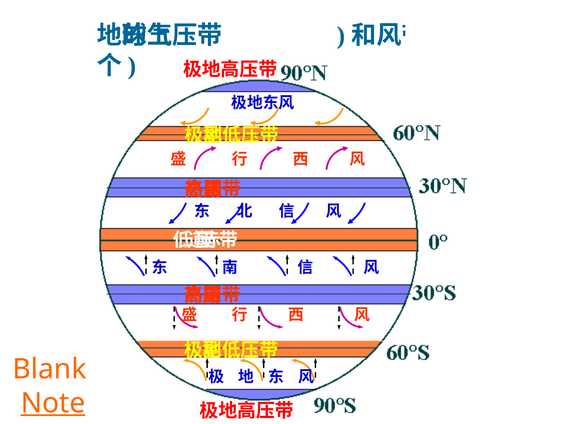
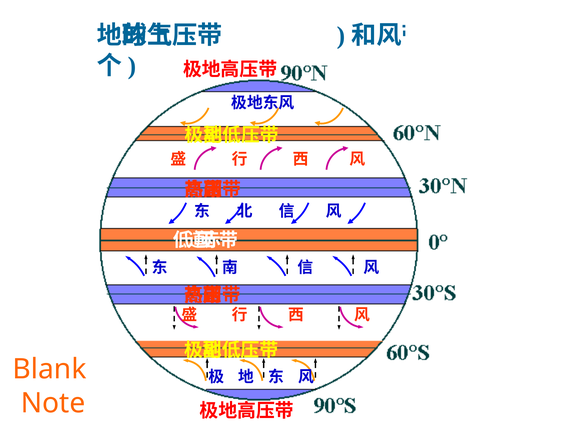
Note underline: present -> none (53, 403)
